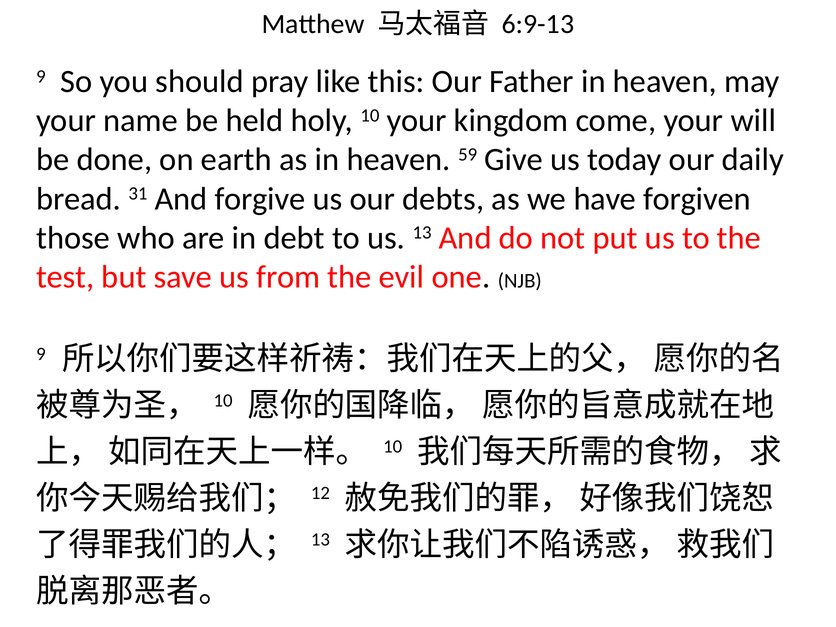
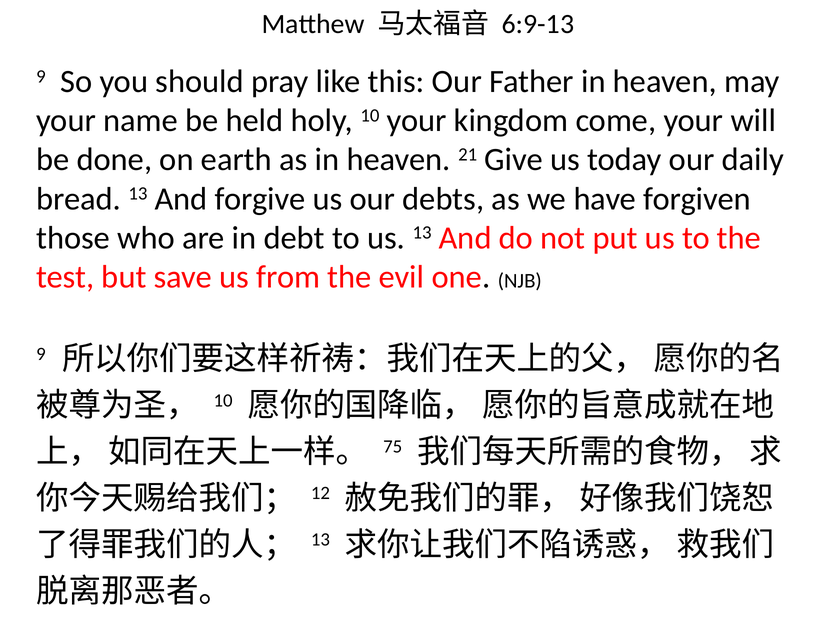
59: 59 -> 21 (468, 155)
bread 31: 31 -> 13 (138, 194)
10: 10 -> 75 (393, 447)
